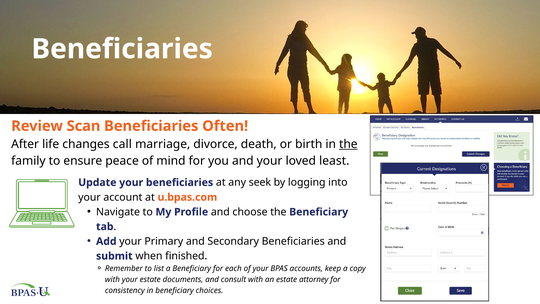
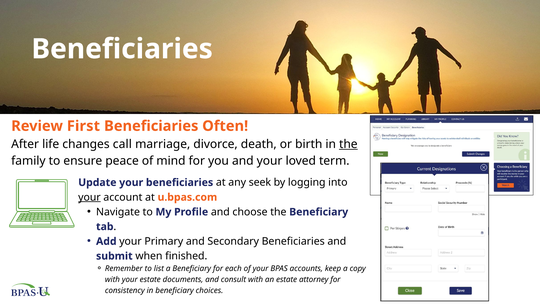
Scan: Scan -> First (83, 126)
least: least -> term (334, 161)
your underline: none -> present (89, 197)
